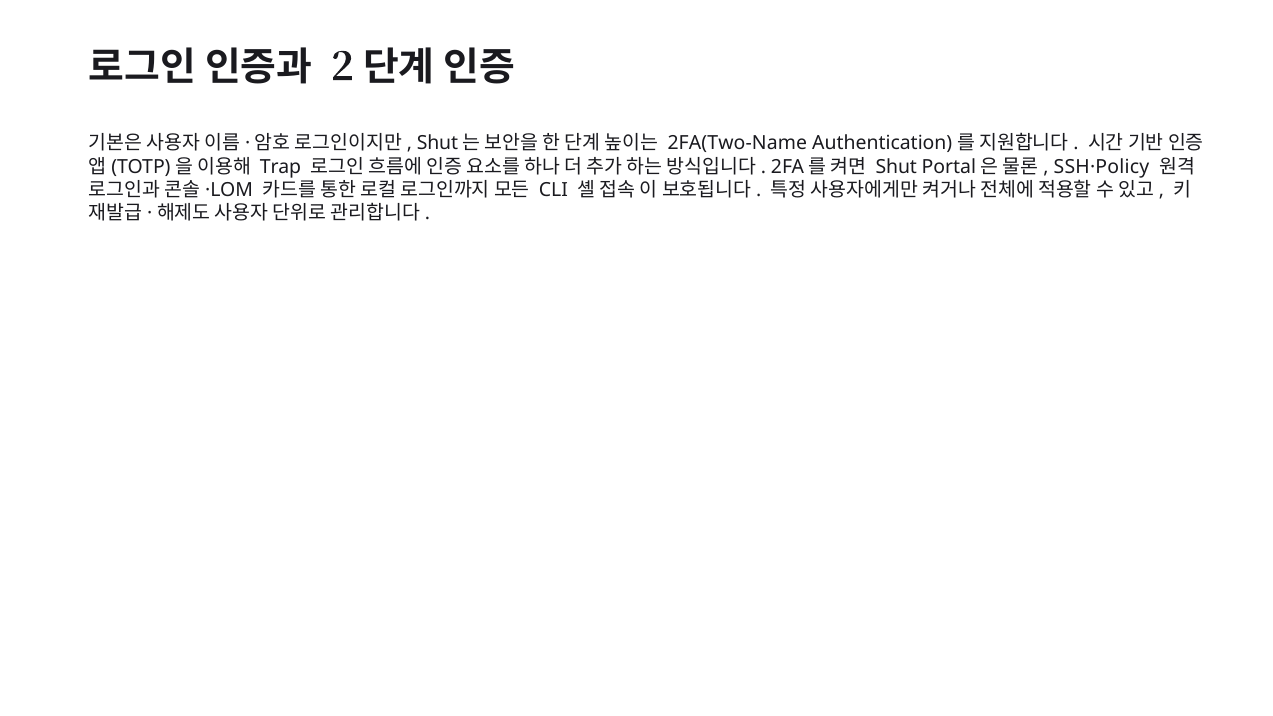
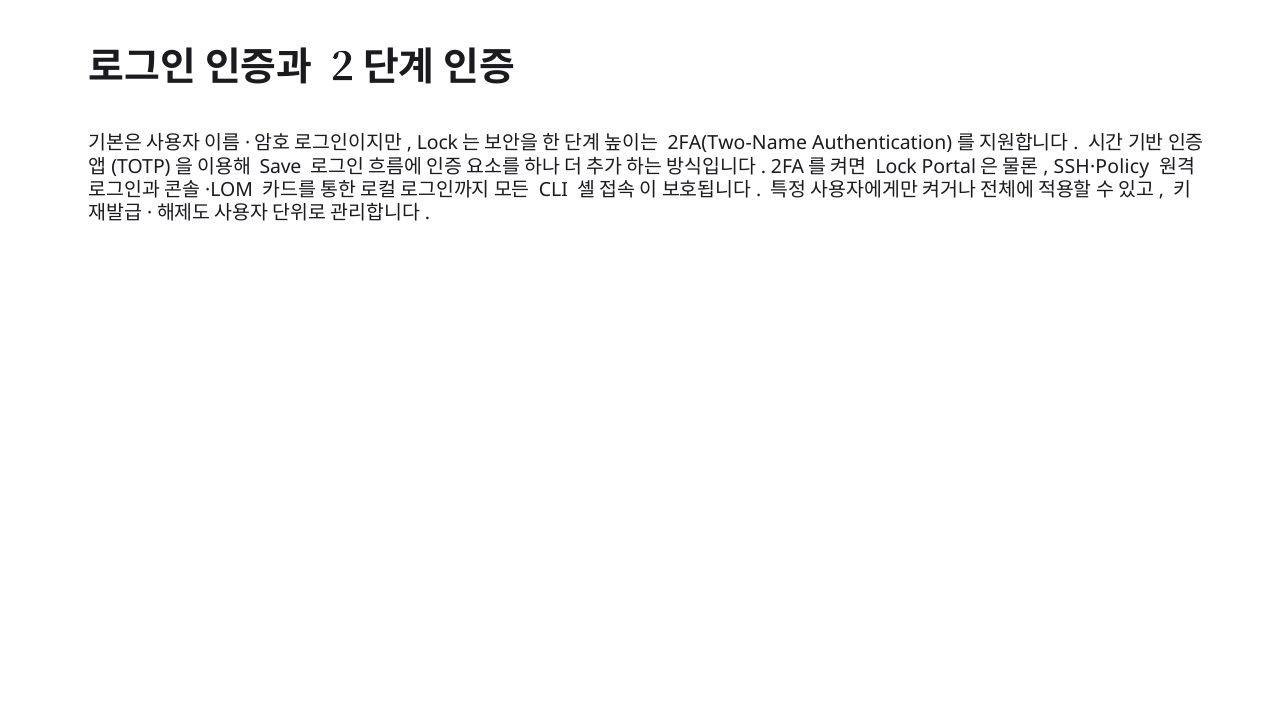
Shut: Shut -> Lock (437, 143)
Trap: Trap -> Save (281, 167)
Shut: Shut -> Lock (896, 167)
